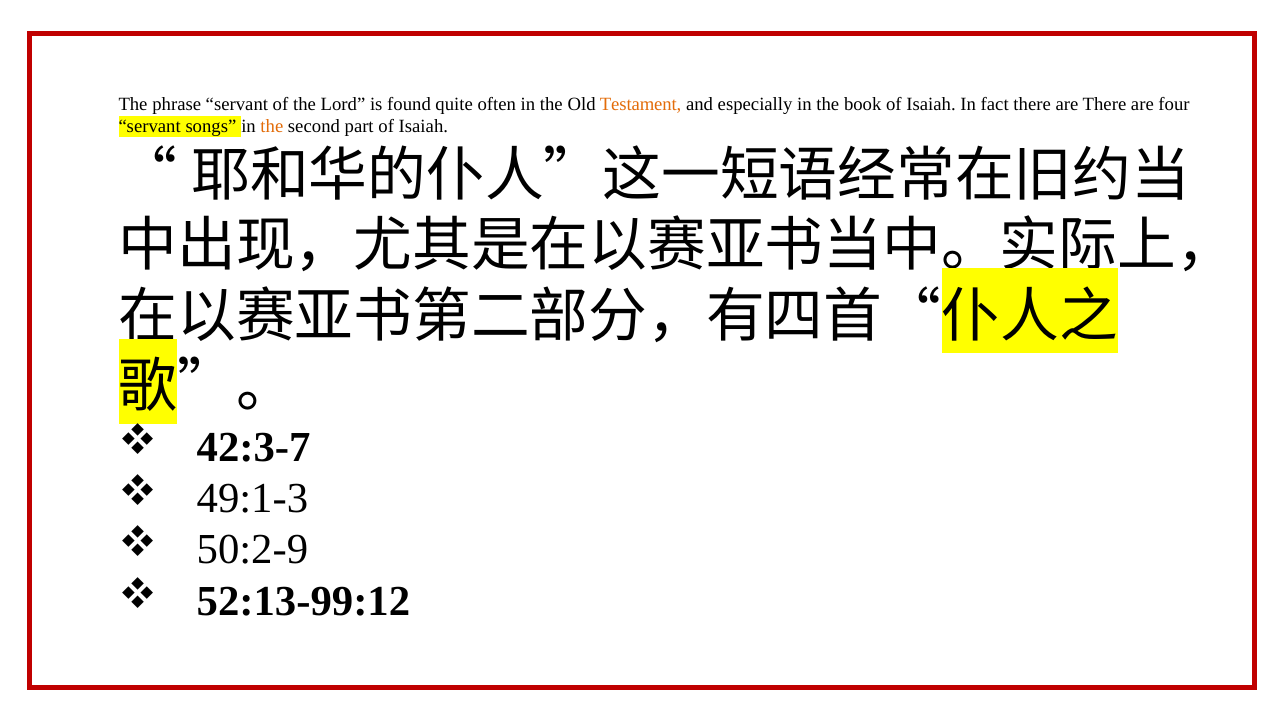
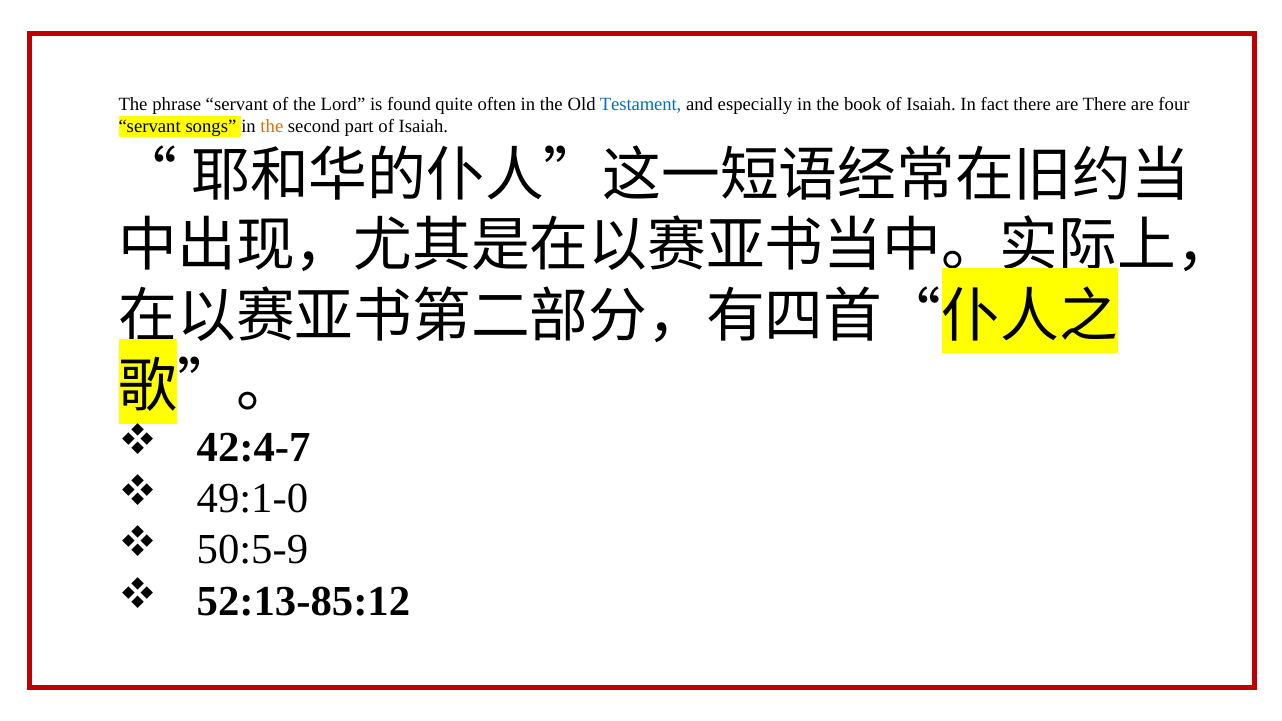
Testament colour: orange -> blue (641, 104)
42:3-7: 42:3-7 -> 42:4-7 (254, 447)
49:1-3: 49:1-3 -> 49:1-0 (252, 499)
50:2-9: 50:2-9 -> 50:5-9 (252, 550)
52:13-99:12: 52:13-99:12 -> 52:13-85:12 (303, 601)
